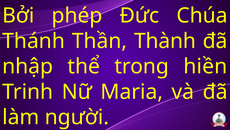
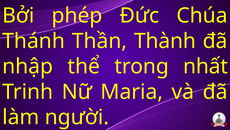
hiền: hiền -> nhất (206, 66)
